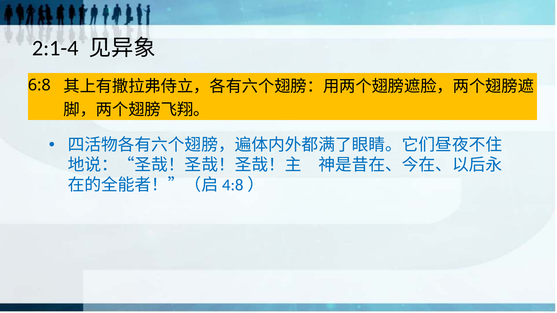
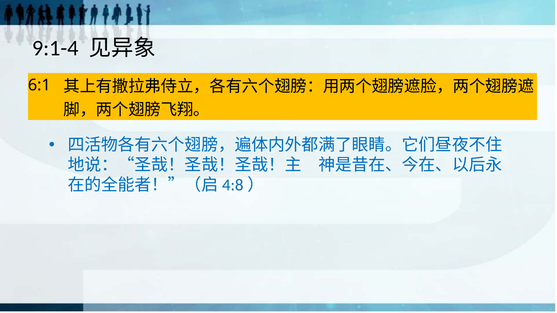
2:1-4: 2:1-4 -> 9:1-4 (55, 48)
6:8: 6:8 -> 6:1 (39, 85)
